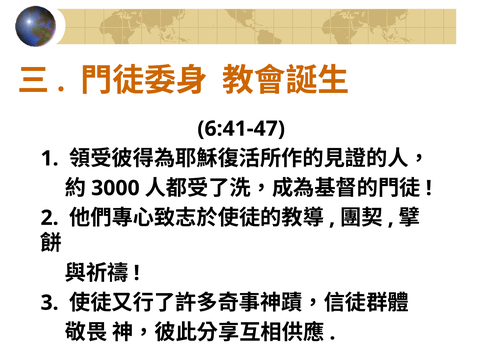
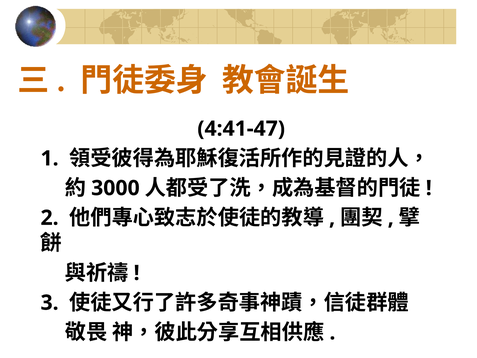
6:41-47: 6:41-47 -> 4:41-47 (241, 129)
